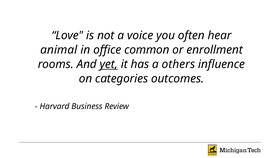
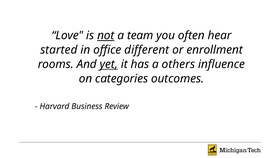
not underline: none -> present (106, 35)
voice: voice -> team (140, 35)
animal: animal -> started (59, 50)
common: common -> different (147, 50)
